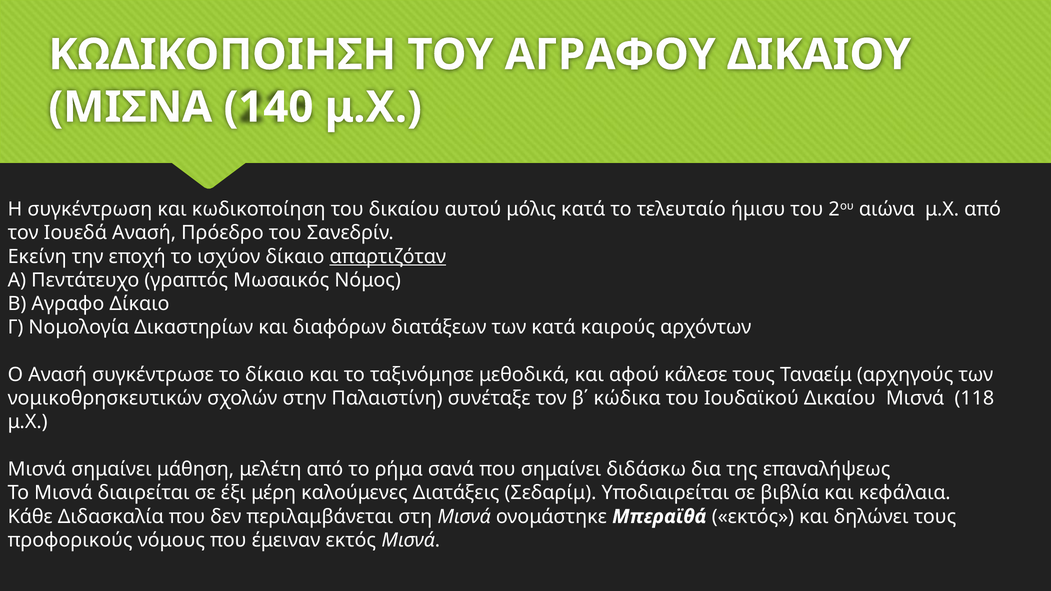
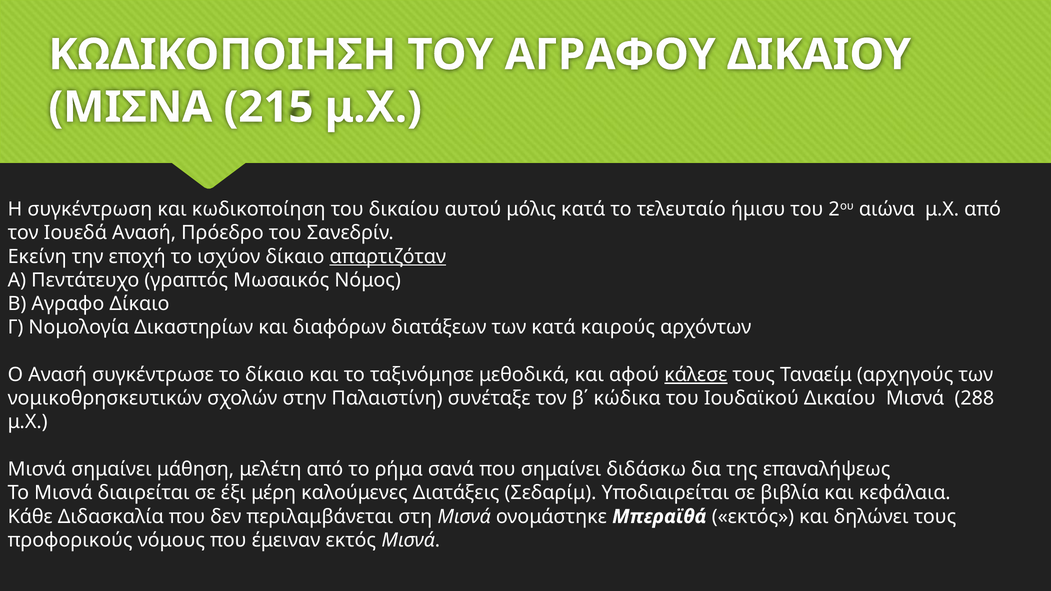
140: 140 -> 215 (268, 107)
κάλεσε underline: none -> present (696, 375)
118: 118 -> 288 (974, 398)
